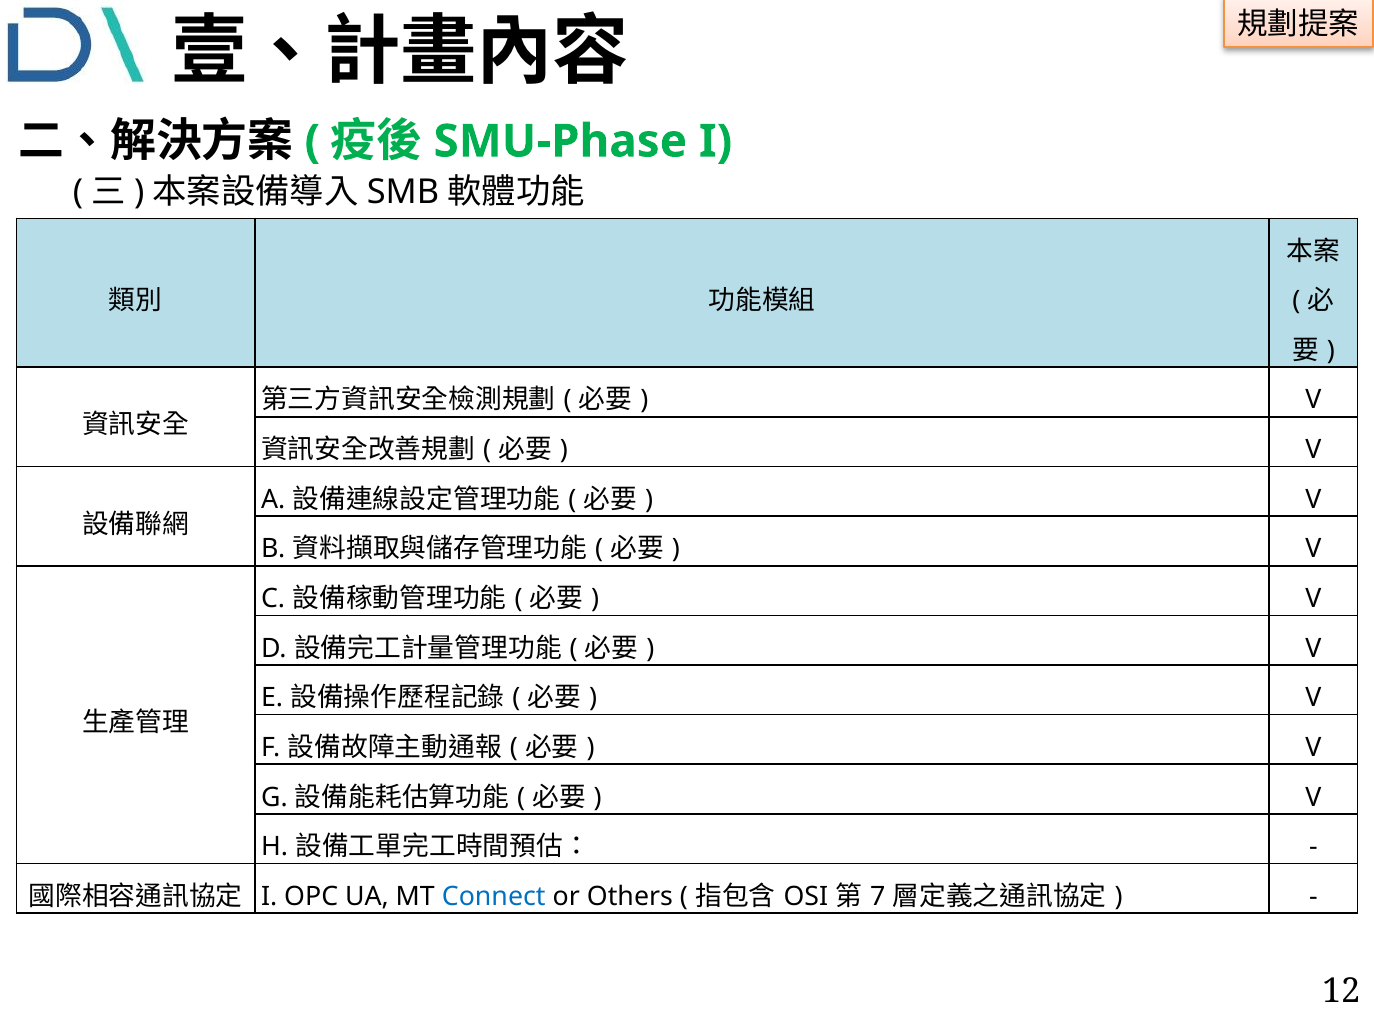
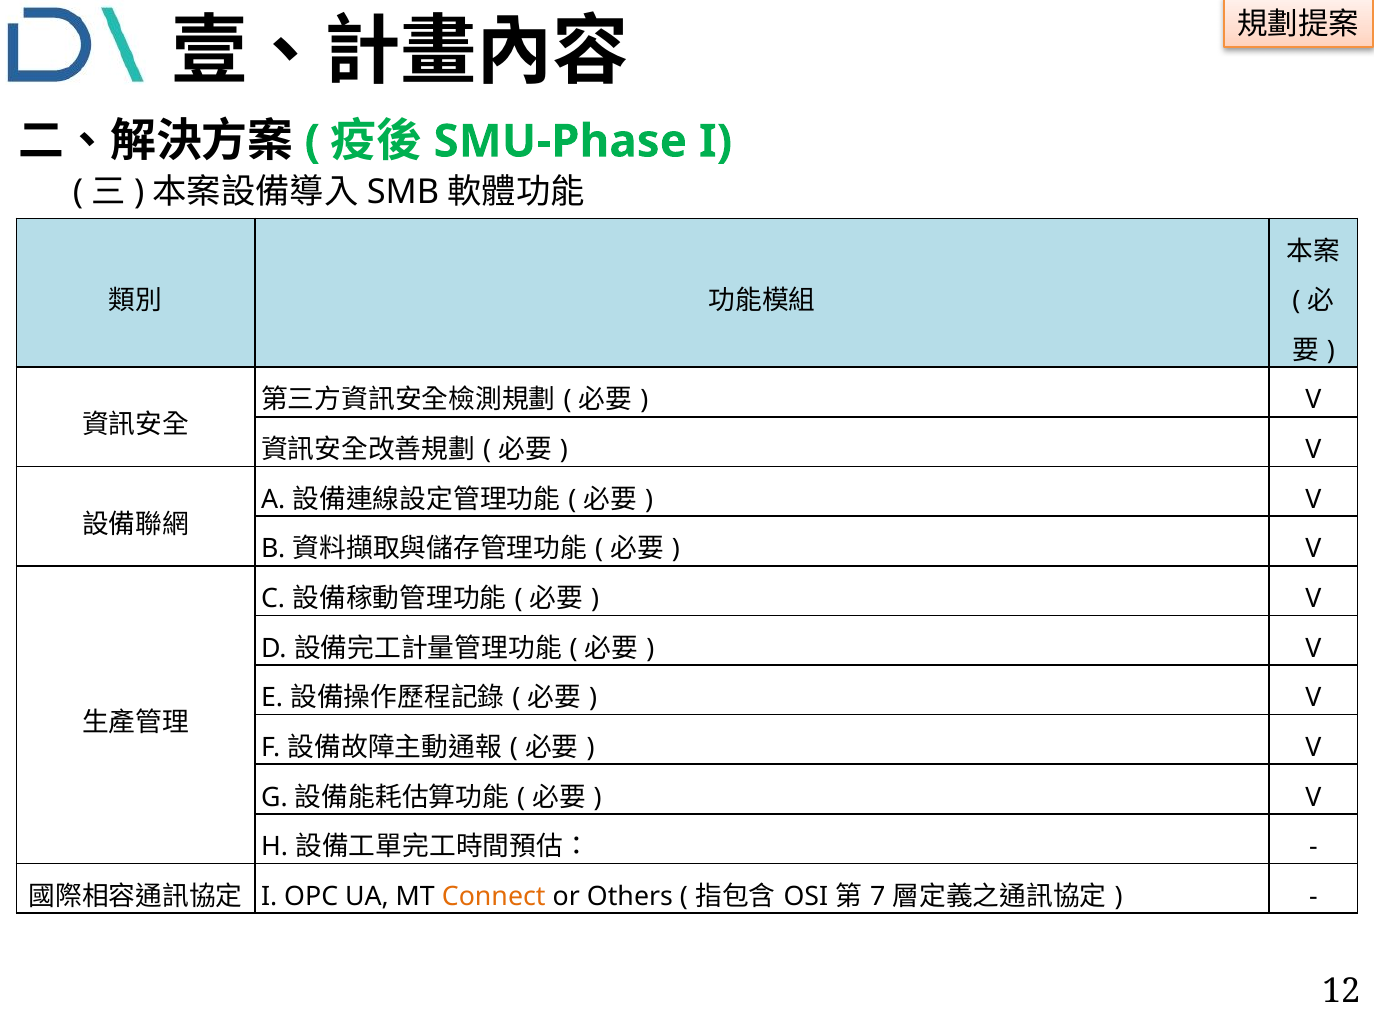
Connect colour: blue -> orange (494, 897)
